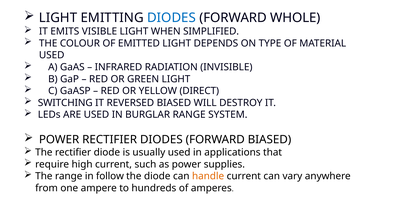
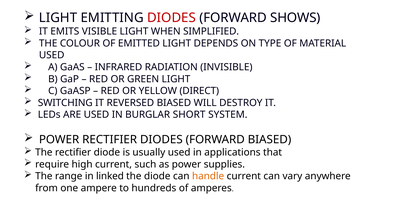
DIODES colour: blue -> red (171, 18)
WHOLE: WHOLE -> SHOWS (295, 18)
BURGLAR RANGE: RANGE -> SHORT (189, 115)
follow: follow -> linked (110, 176)
